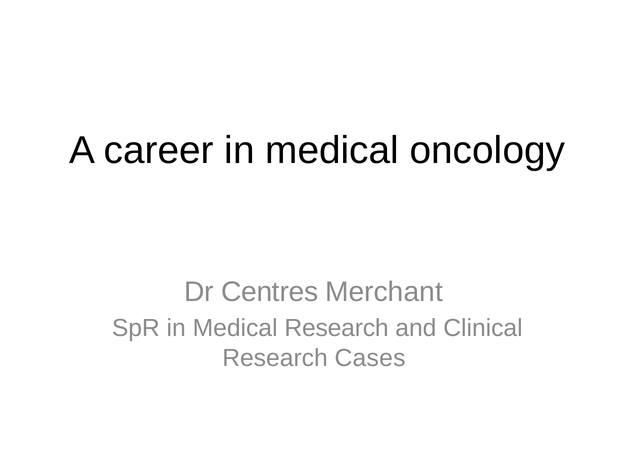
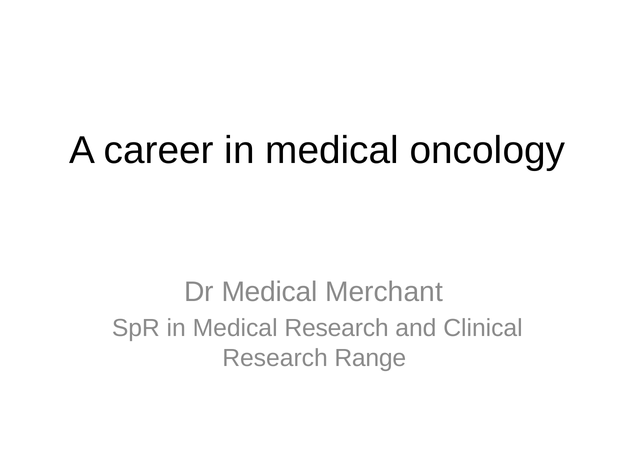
Dr Centres: Centres -> Medical (270, 292)
Cases: Cases -> Range (370, 358)
